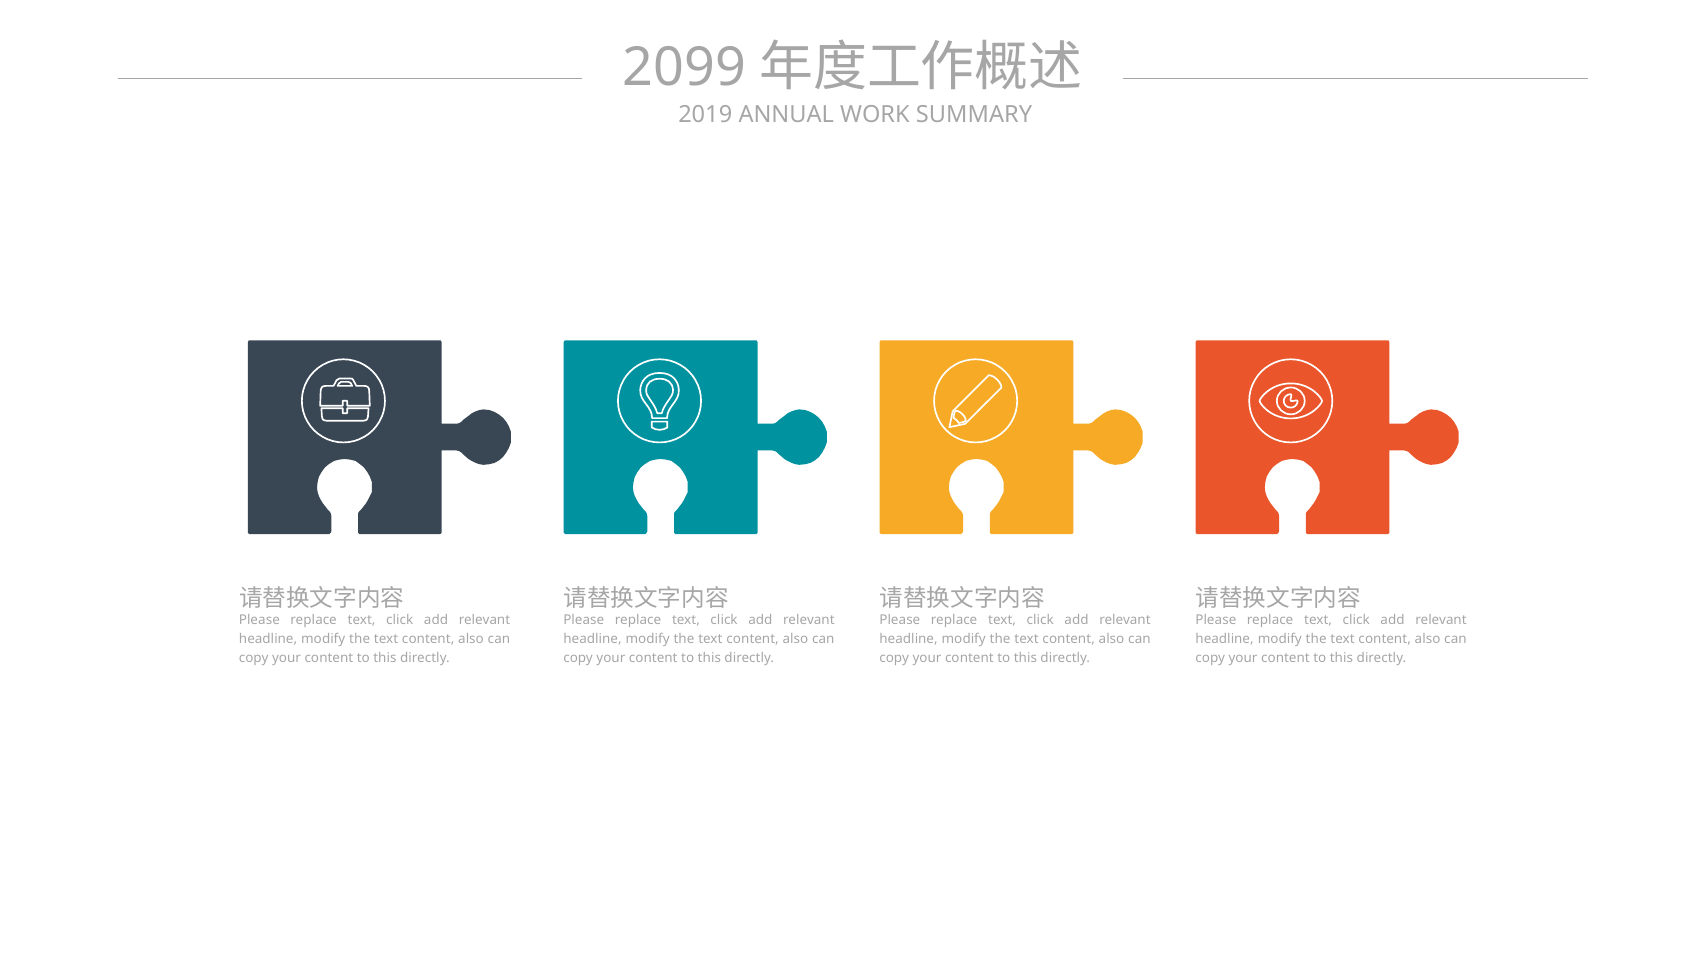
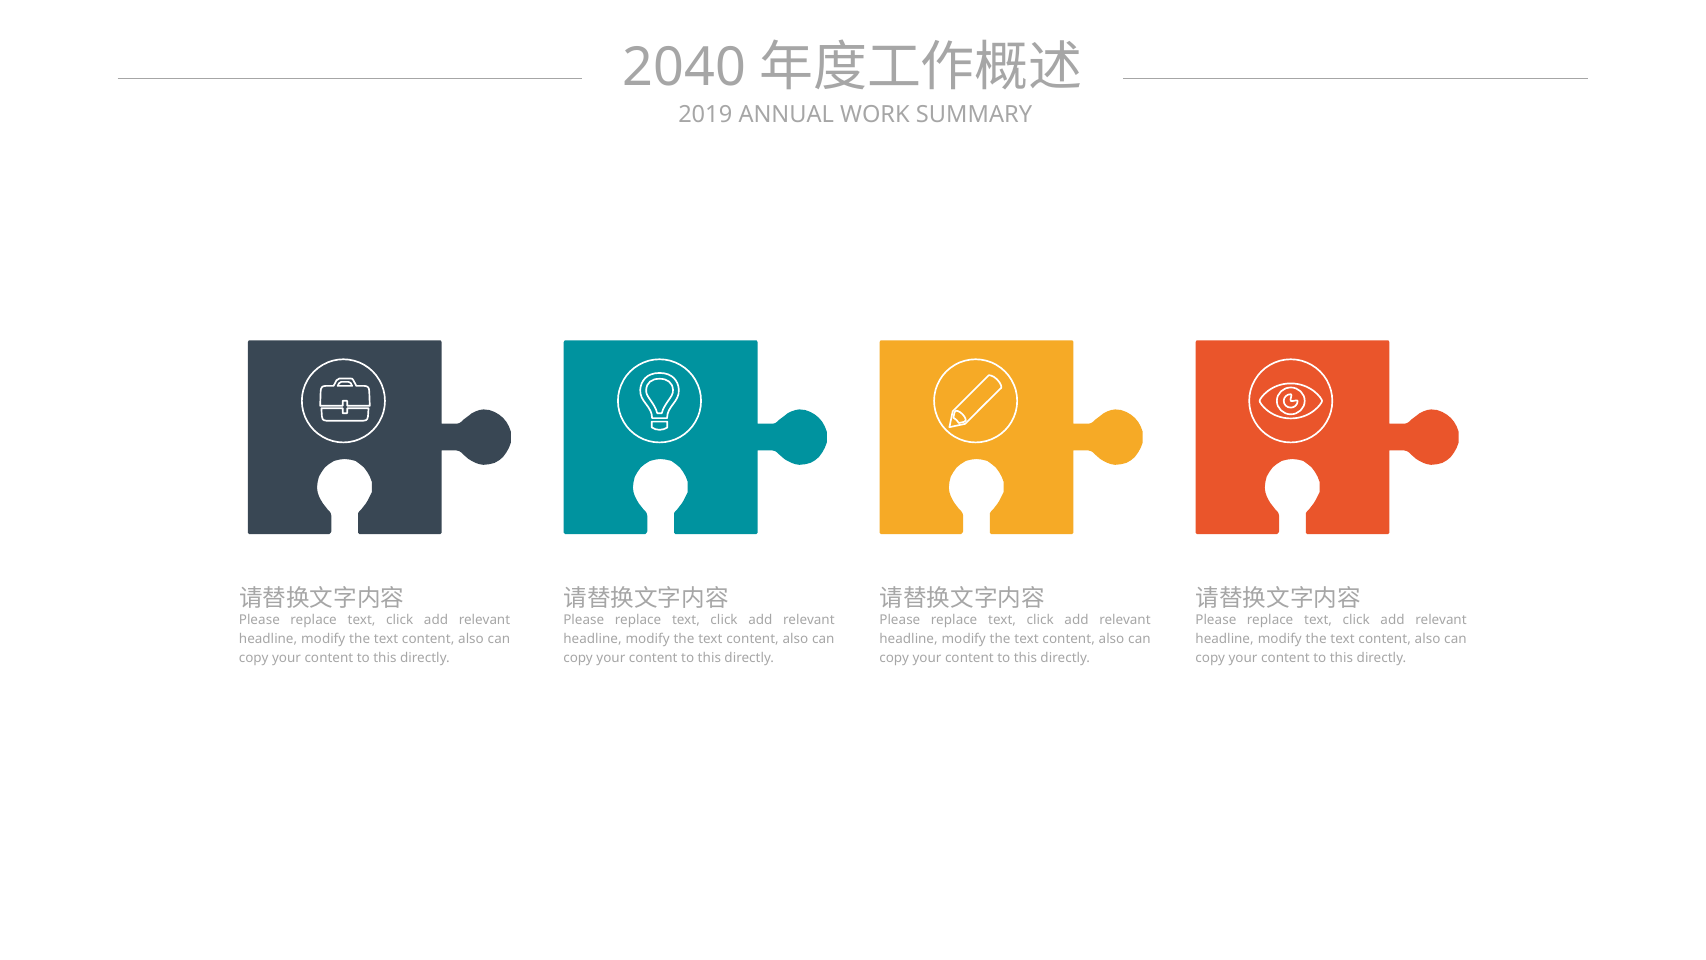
2099: 2099 -> 2040 (685, 67)
